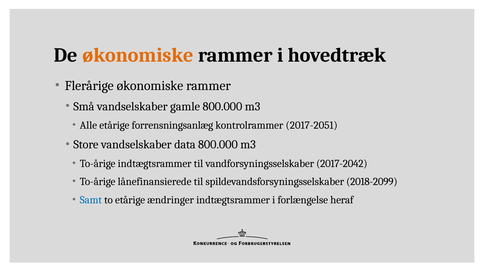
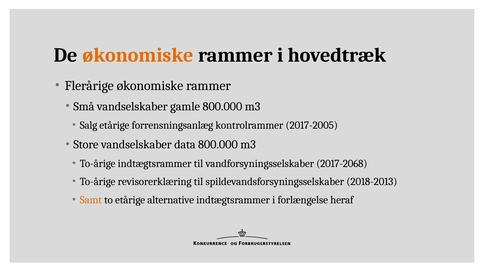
Alle: Alle -> Salg (88, 125)
2017-2051: 2017-2051 -> 2017-2005 (312, 125)
2017-2042: 2017-2042 -> 2017-2068 (342, 164)
lånefinansierede: lånefinansierede -> revisorerklæring (155, 182)
2018-2099: 2018-2099 -> 2018-2013 (372, 182)
Samt colour: blue -> orange (91, 200)
ændringer: ændringer -> alternative (171, 200)
